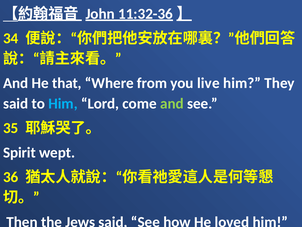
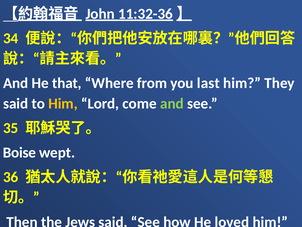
live: live -> last (208, 83)
Him colour: light blue -> yellow (63, 103)
Spirit: Spirit -> Boise (19, 152)
